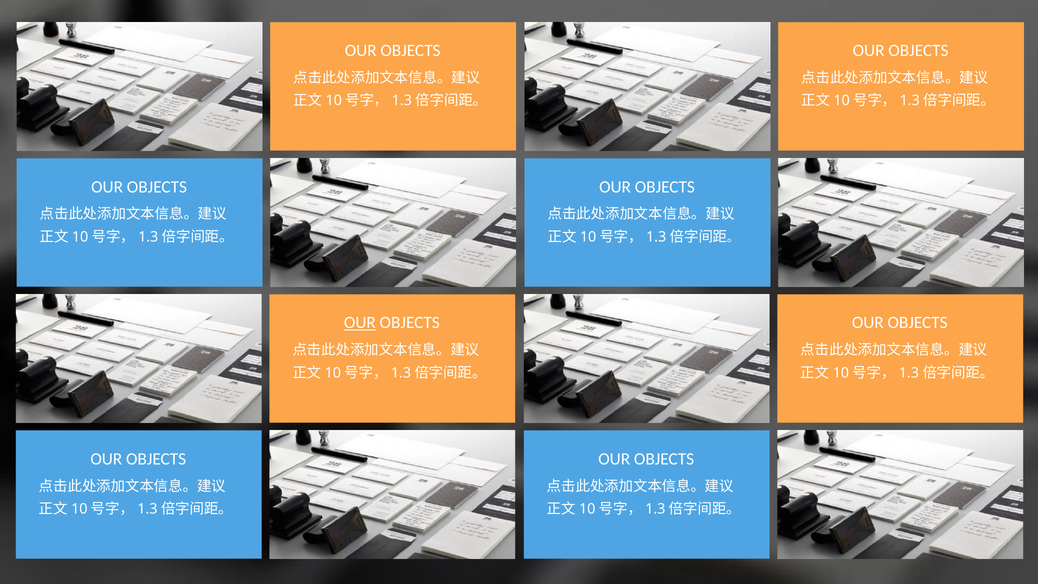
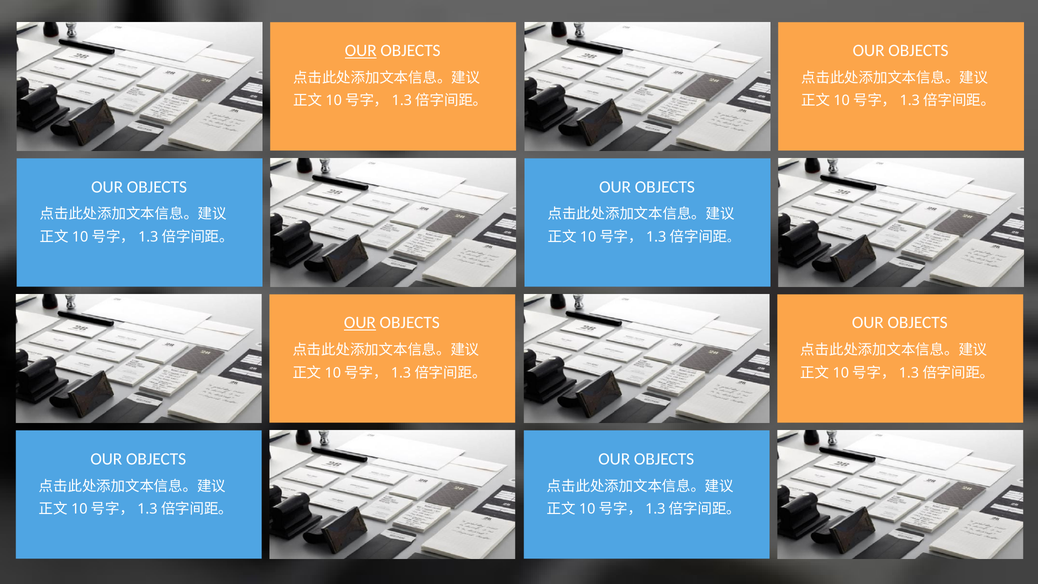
OUR underline: none -> present (361, 51)
